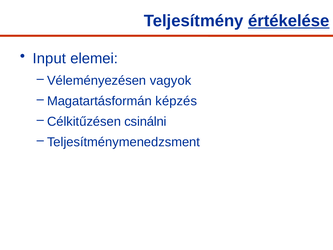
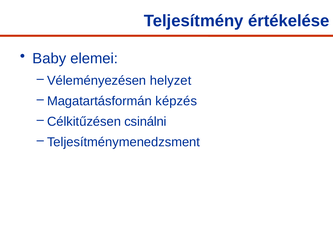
értékelése underline: present -> none (289, 21)
Input: Input -> Baby (49, 58)
vagyok: vagyok -> helyzet (171, 80)
